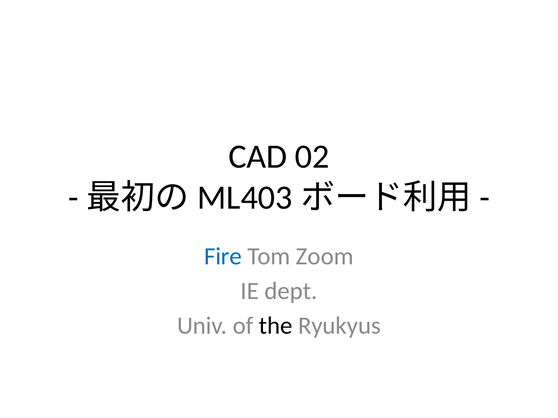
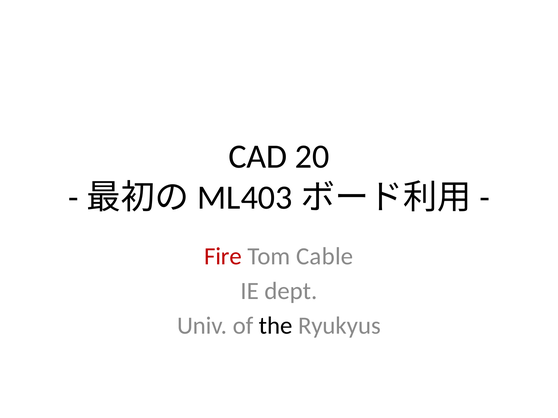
02: 02 -> 20 (312, 157)
Fire colour: blue -> red (223, 257)
Zoom: Zoom -> Cable (325, 257)
